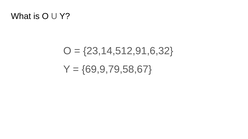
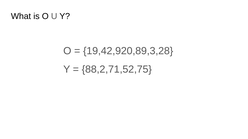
23,14,512,91,6,32: 23,14,512,91,6,32 -> 19,42,920,89,3,28 (128, 51)
69,9,79,58,67: 69,9,79,58,67 -> 88,2,71,52,75 (117, 69)
